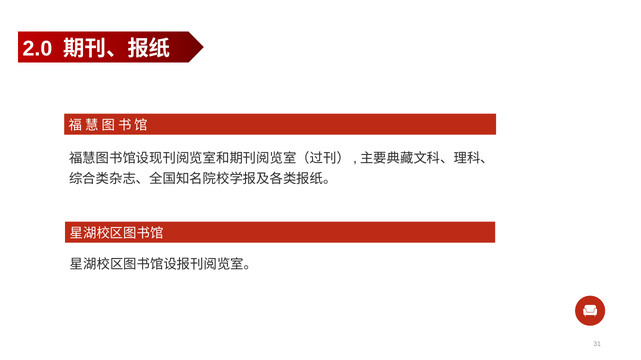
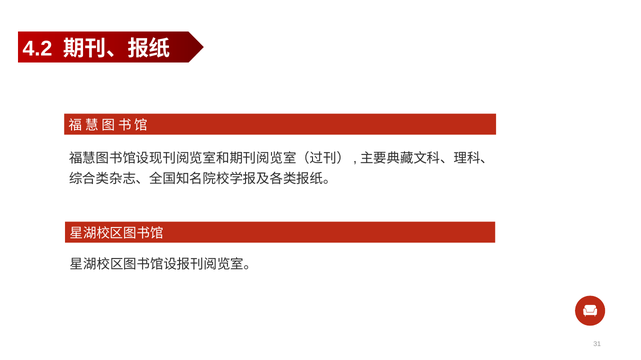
2.0: 2.0 -> 4.2 (37, 49)
